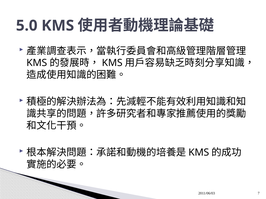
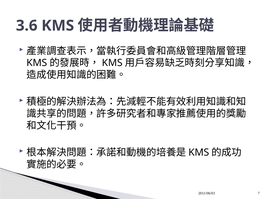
5.0: 5.0 -> 3.6 (27, 26)
